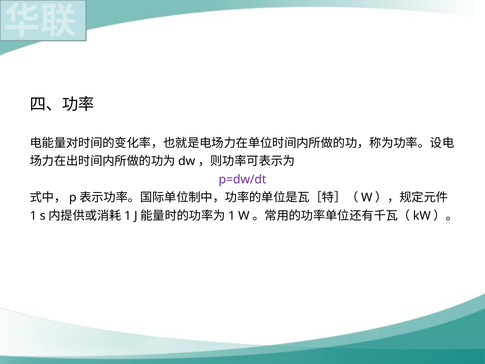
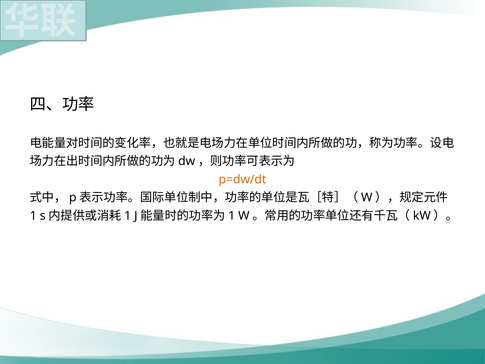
p=dw/dt colour: purple -> orange (242, 179)
